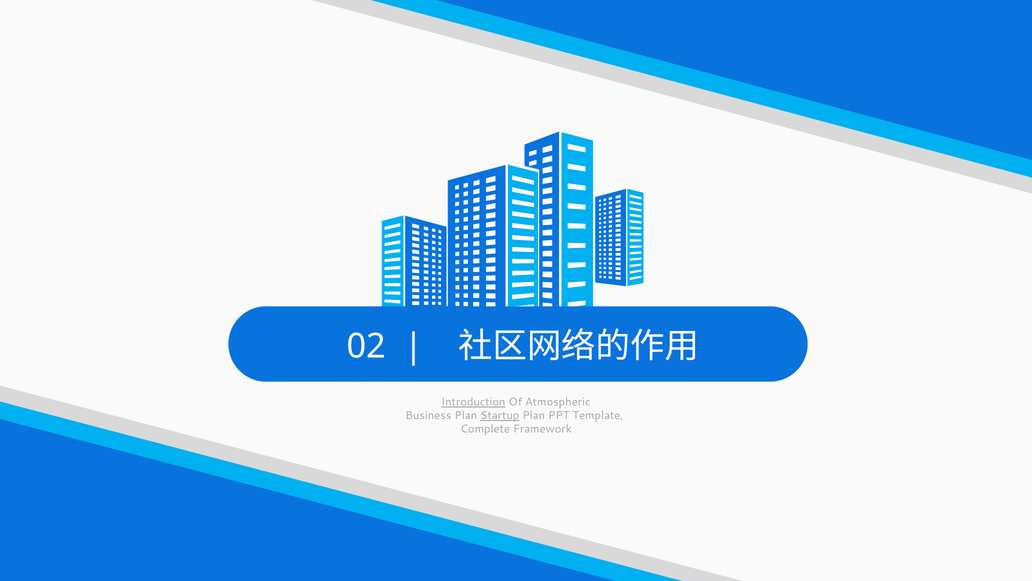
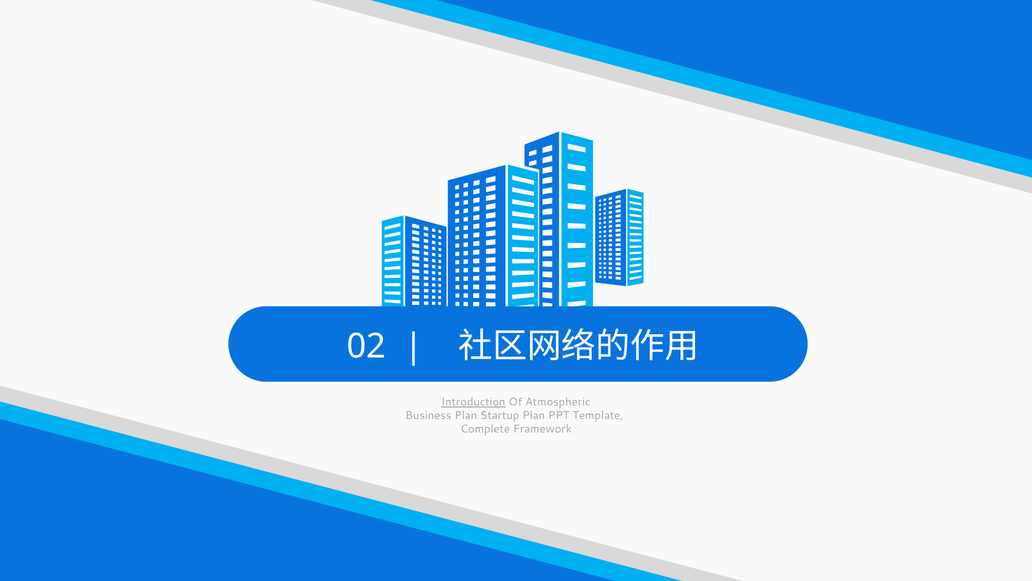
Startup underline: present -> none (500, 415)
